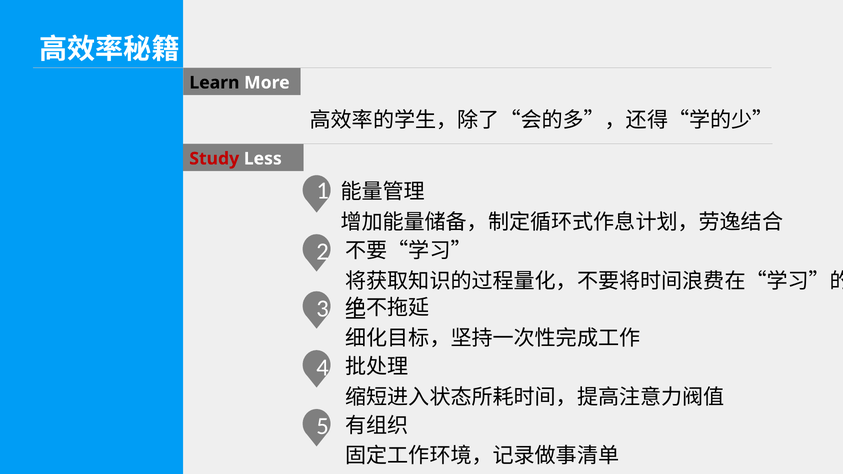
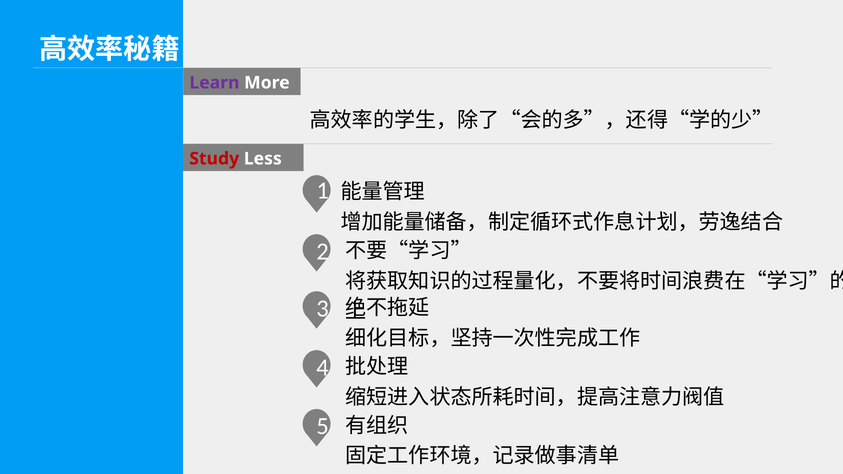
Learn colour: black -> purple (214, 83)
